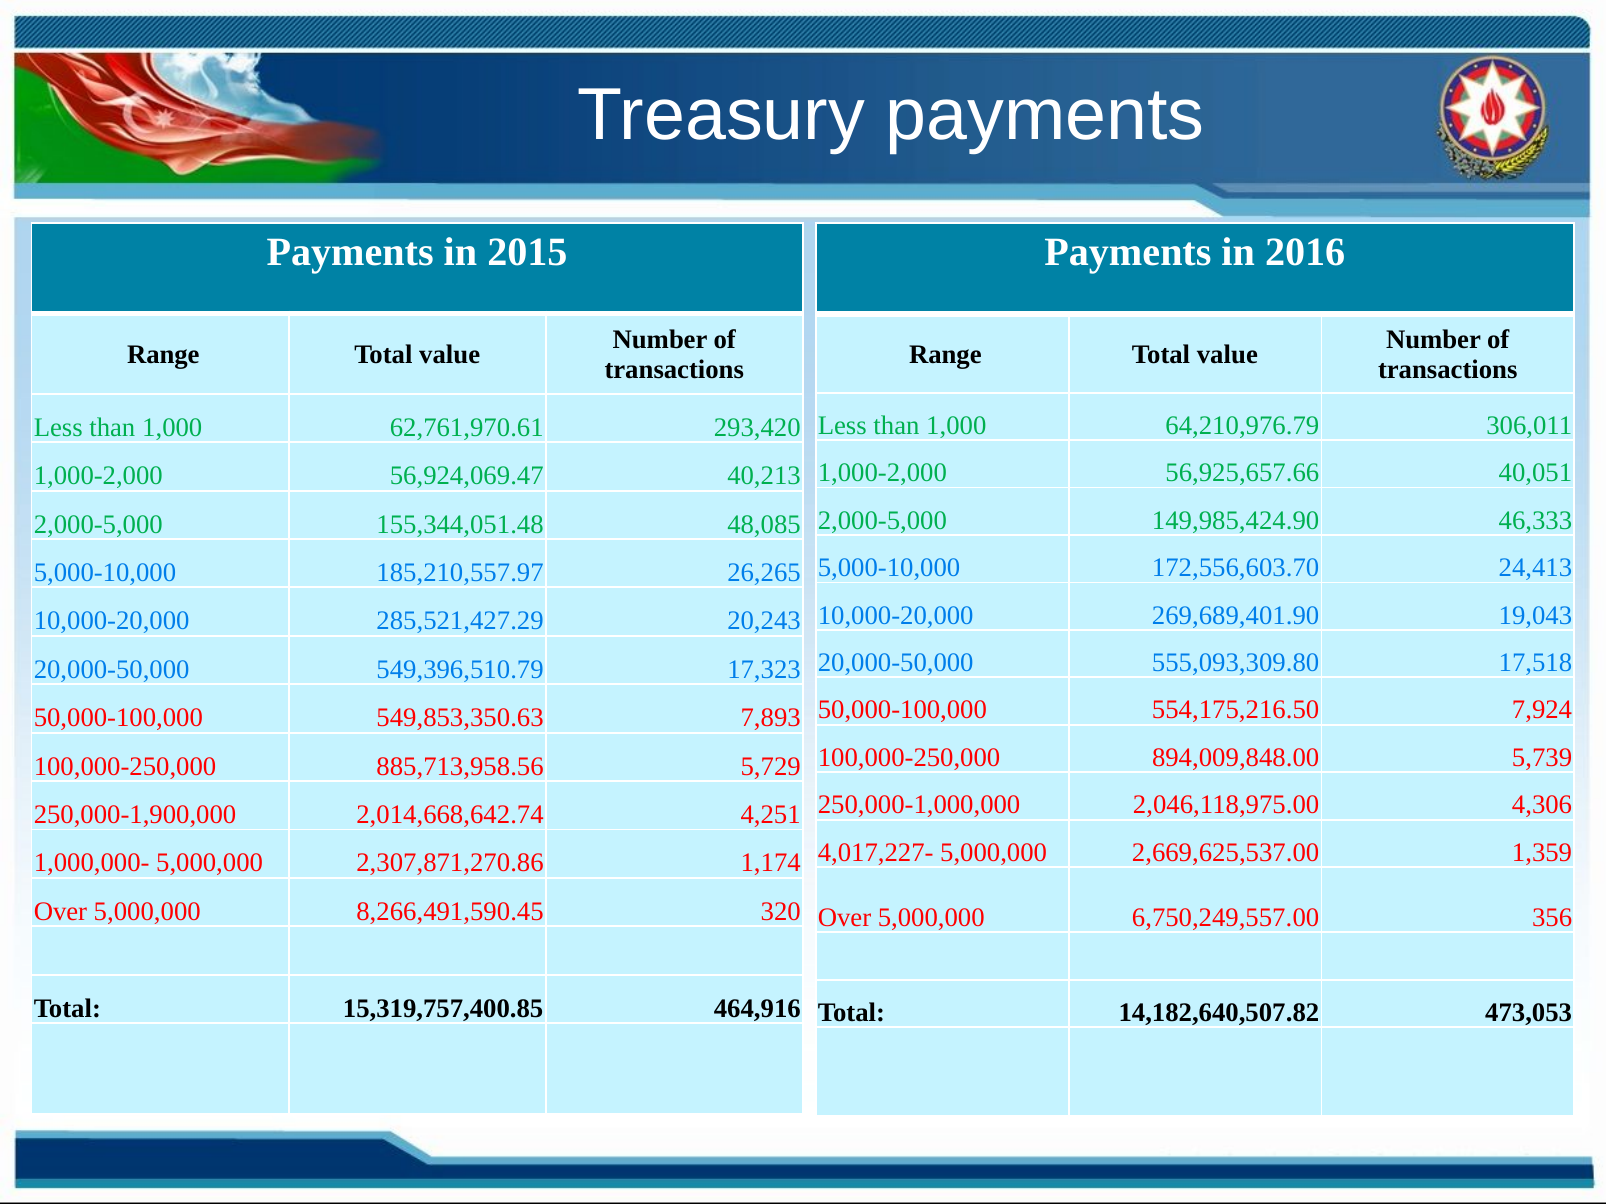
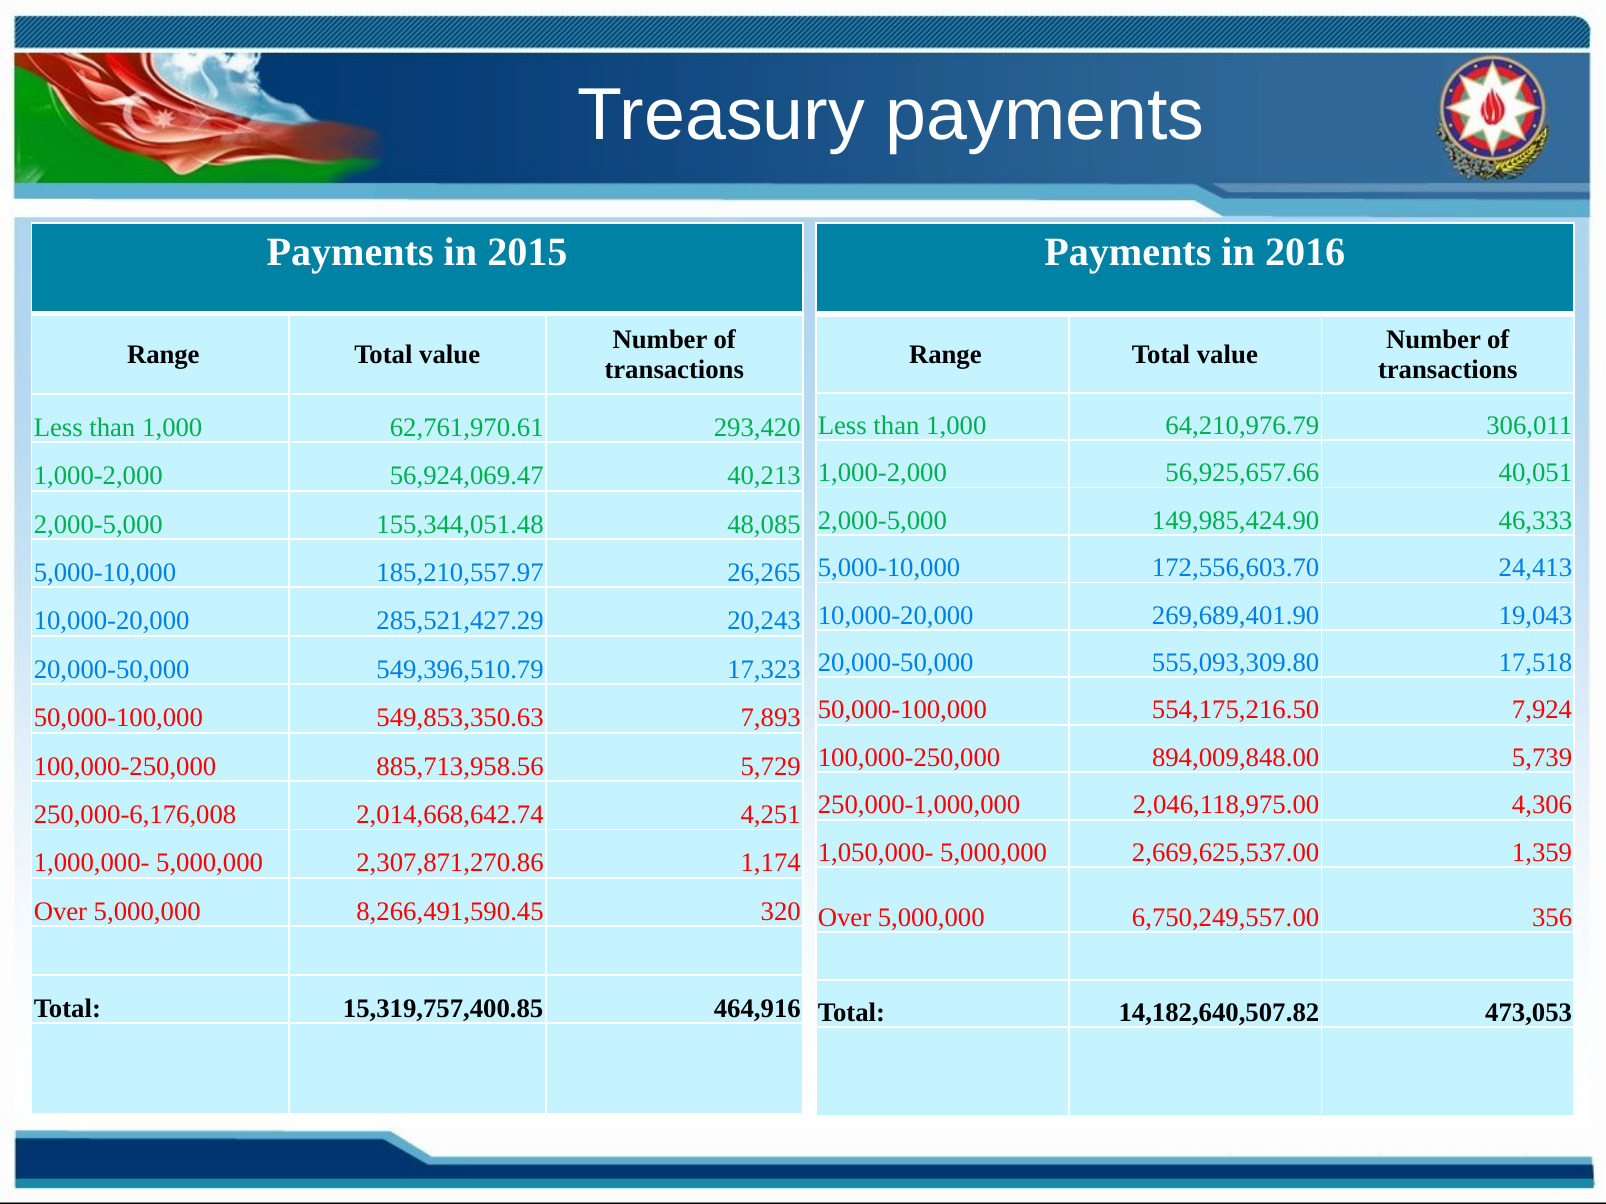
250,000-1,900,000: 250,000-1,900,000 -> 250,000-6,176,008 (135, 815)
4,017,227-: 4,017,227- -> 1,050,000- (876, 853)
